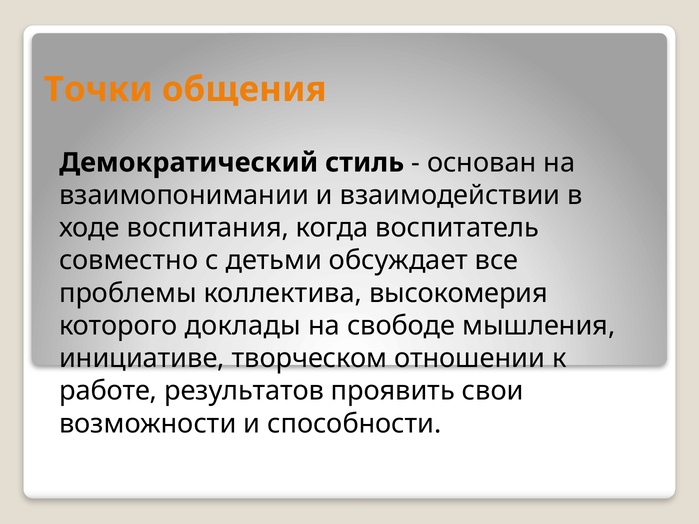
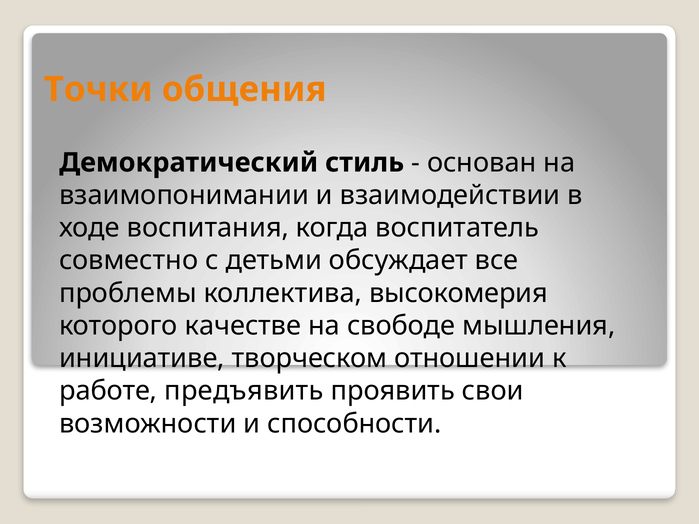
доклады: доклады -> качестве (243, 326)
результатов: результатов -> предъявить (244, 391)
